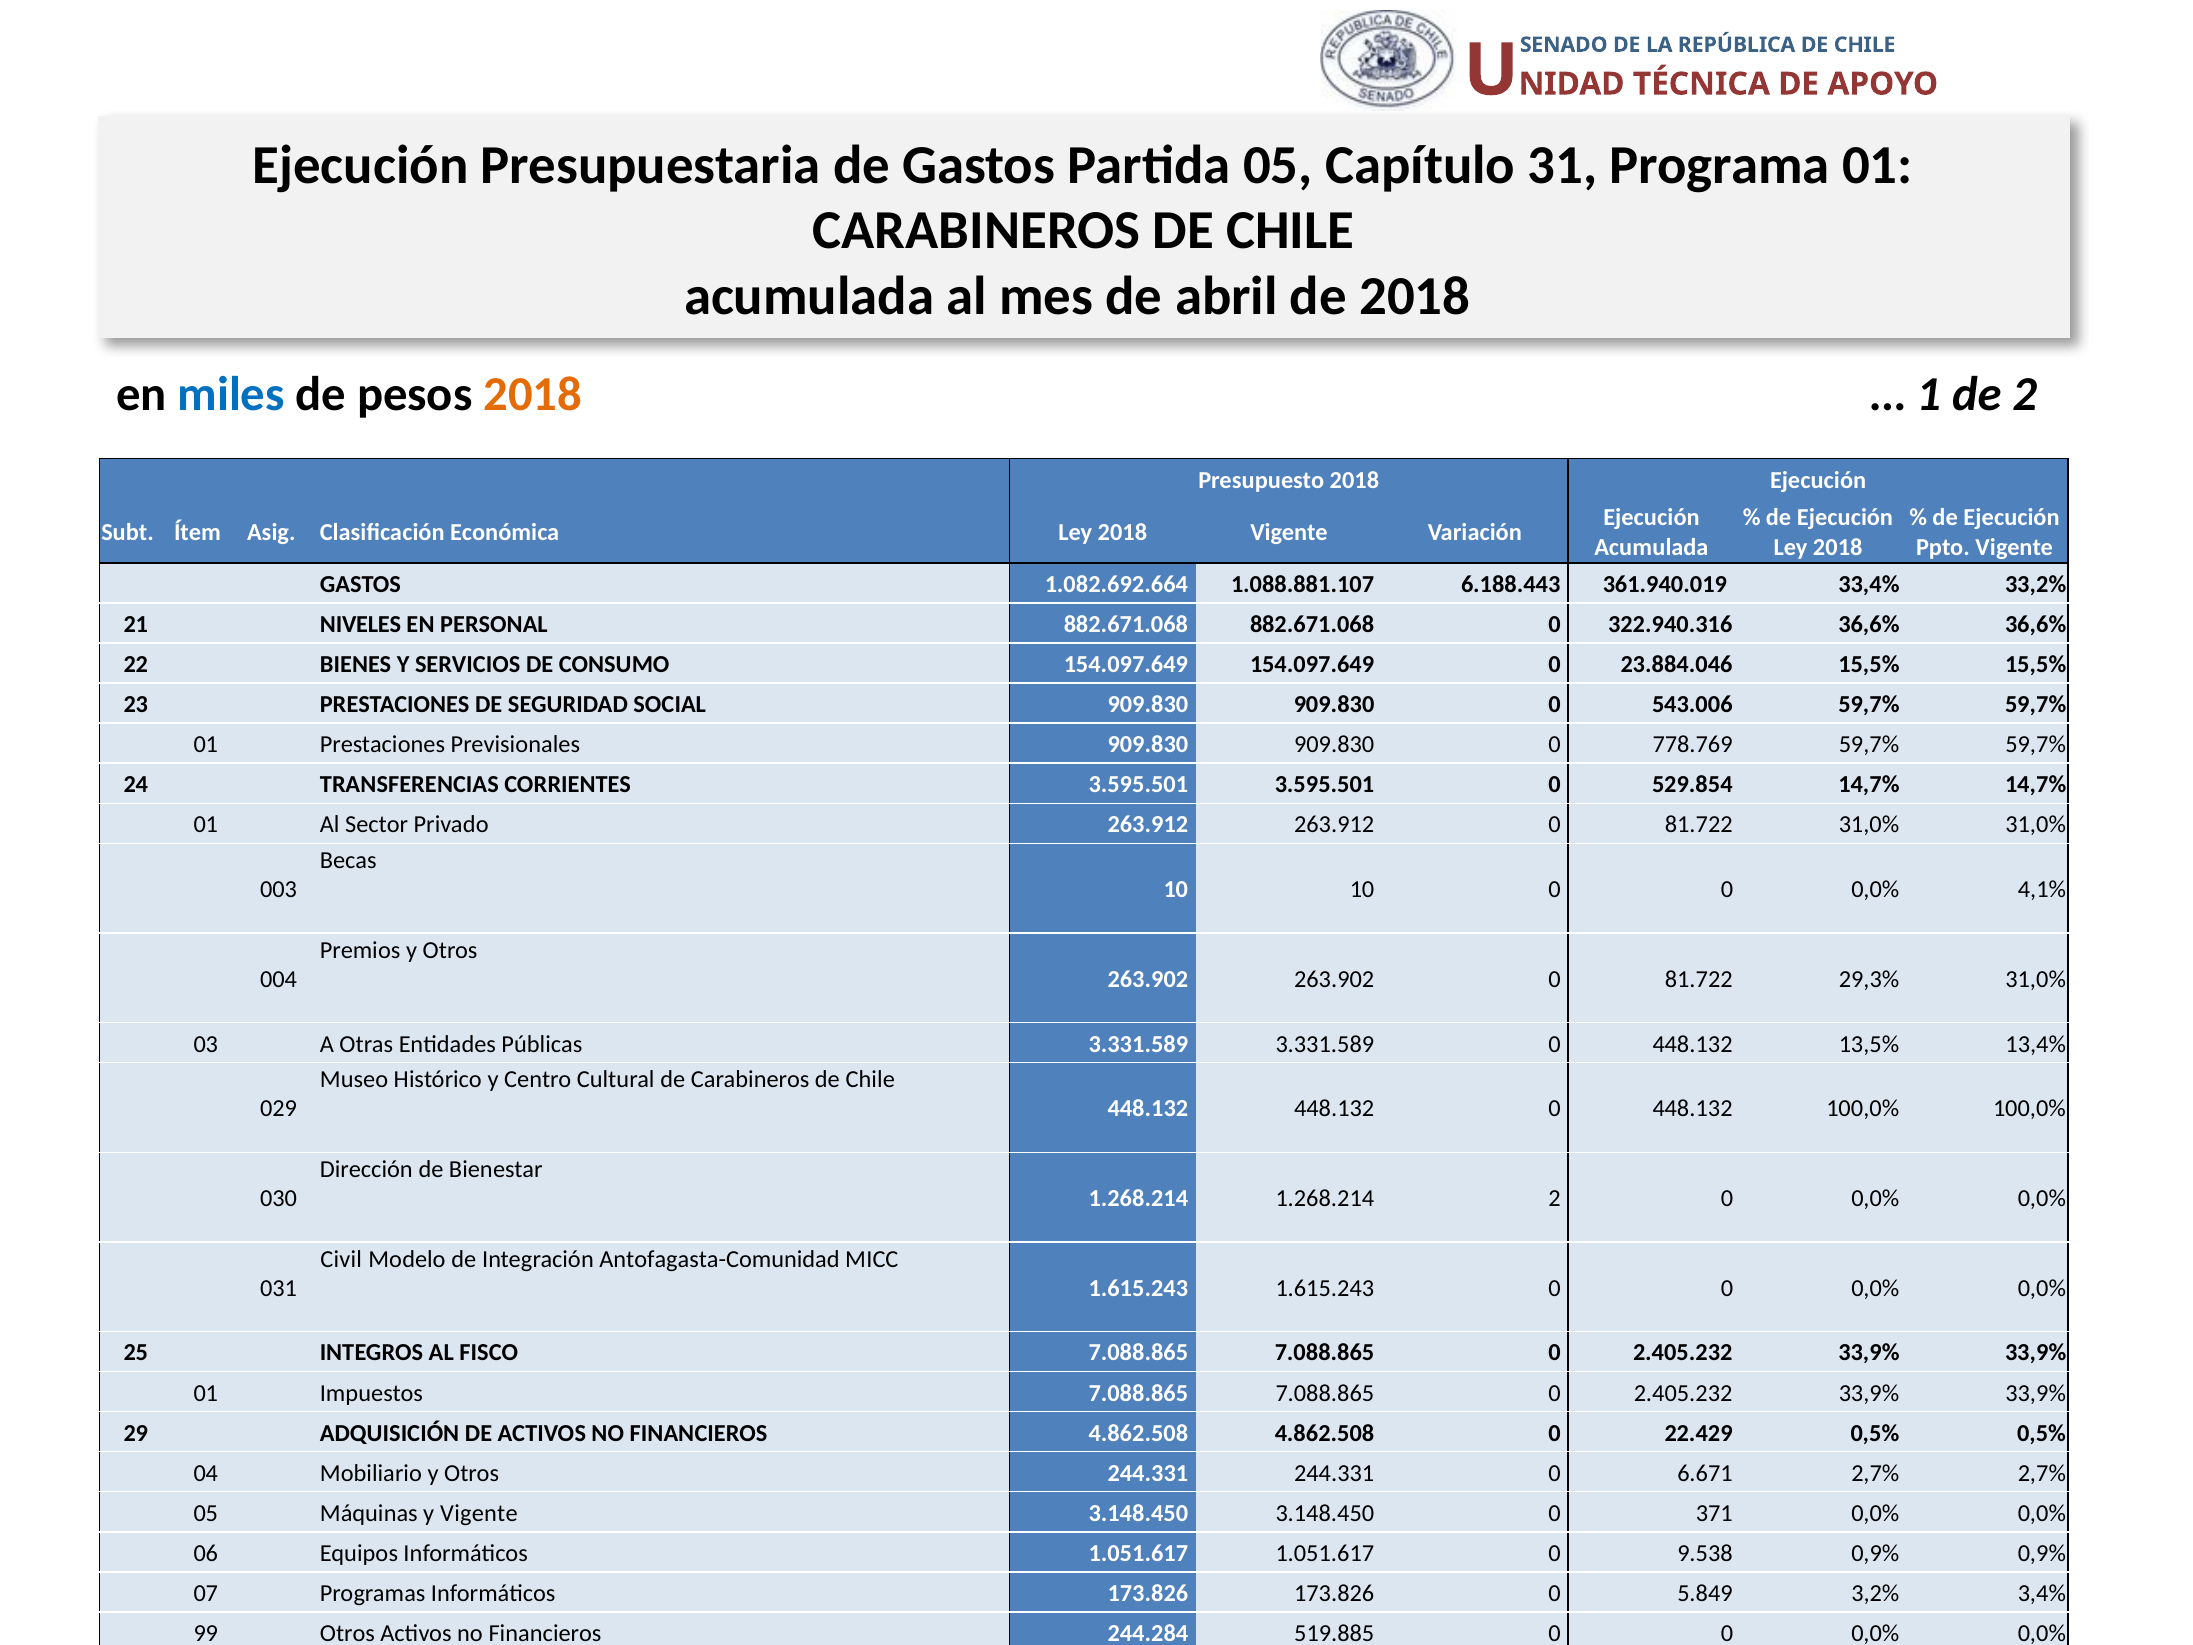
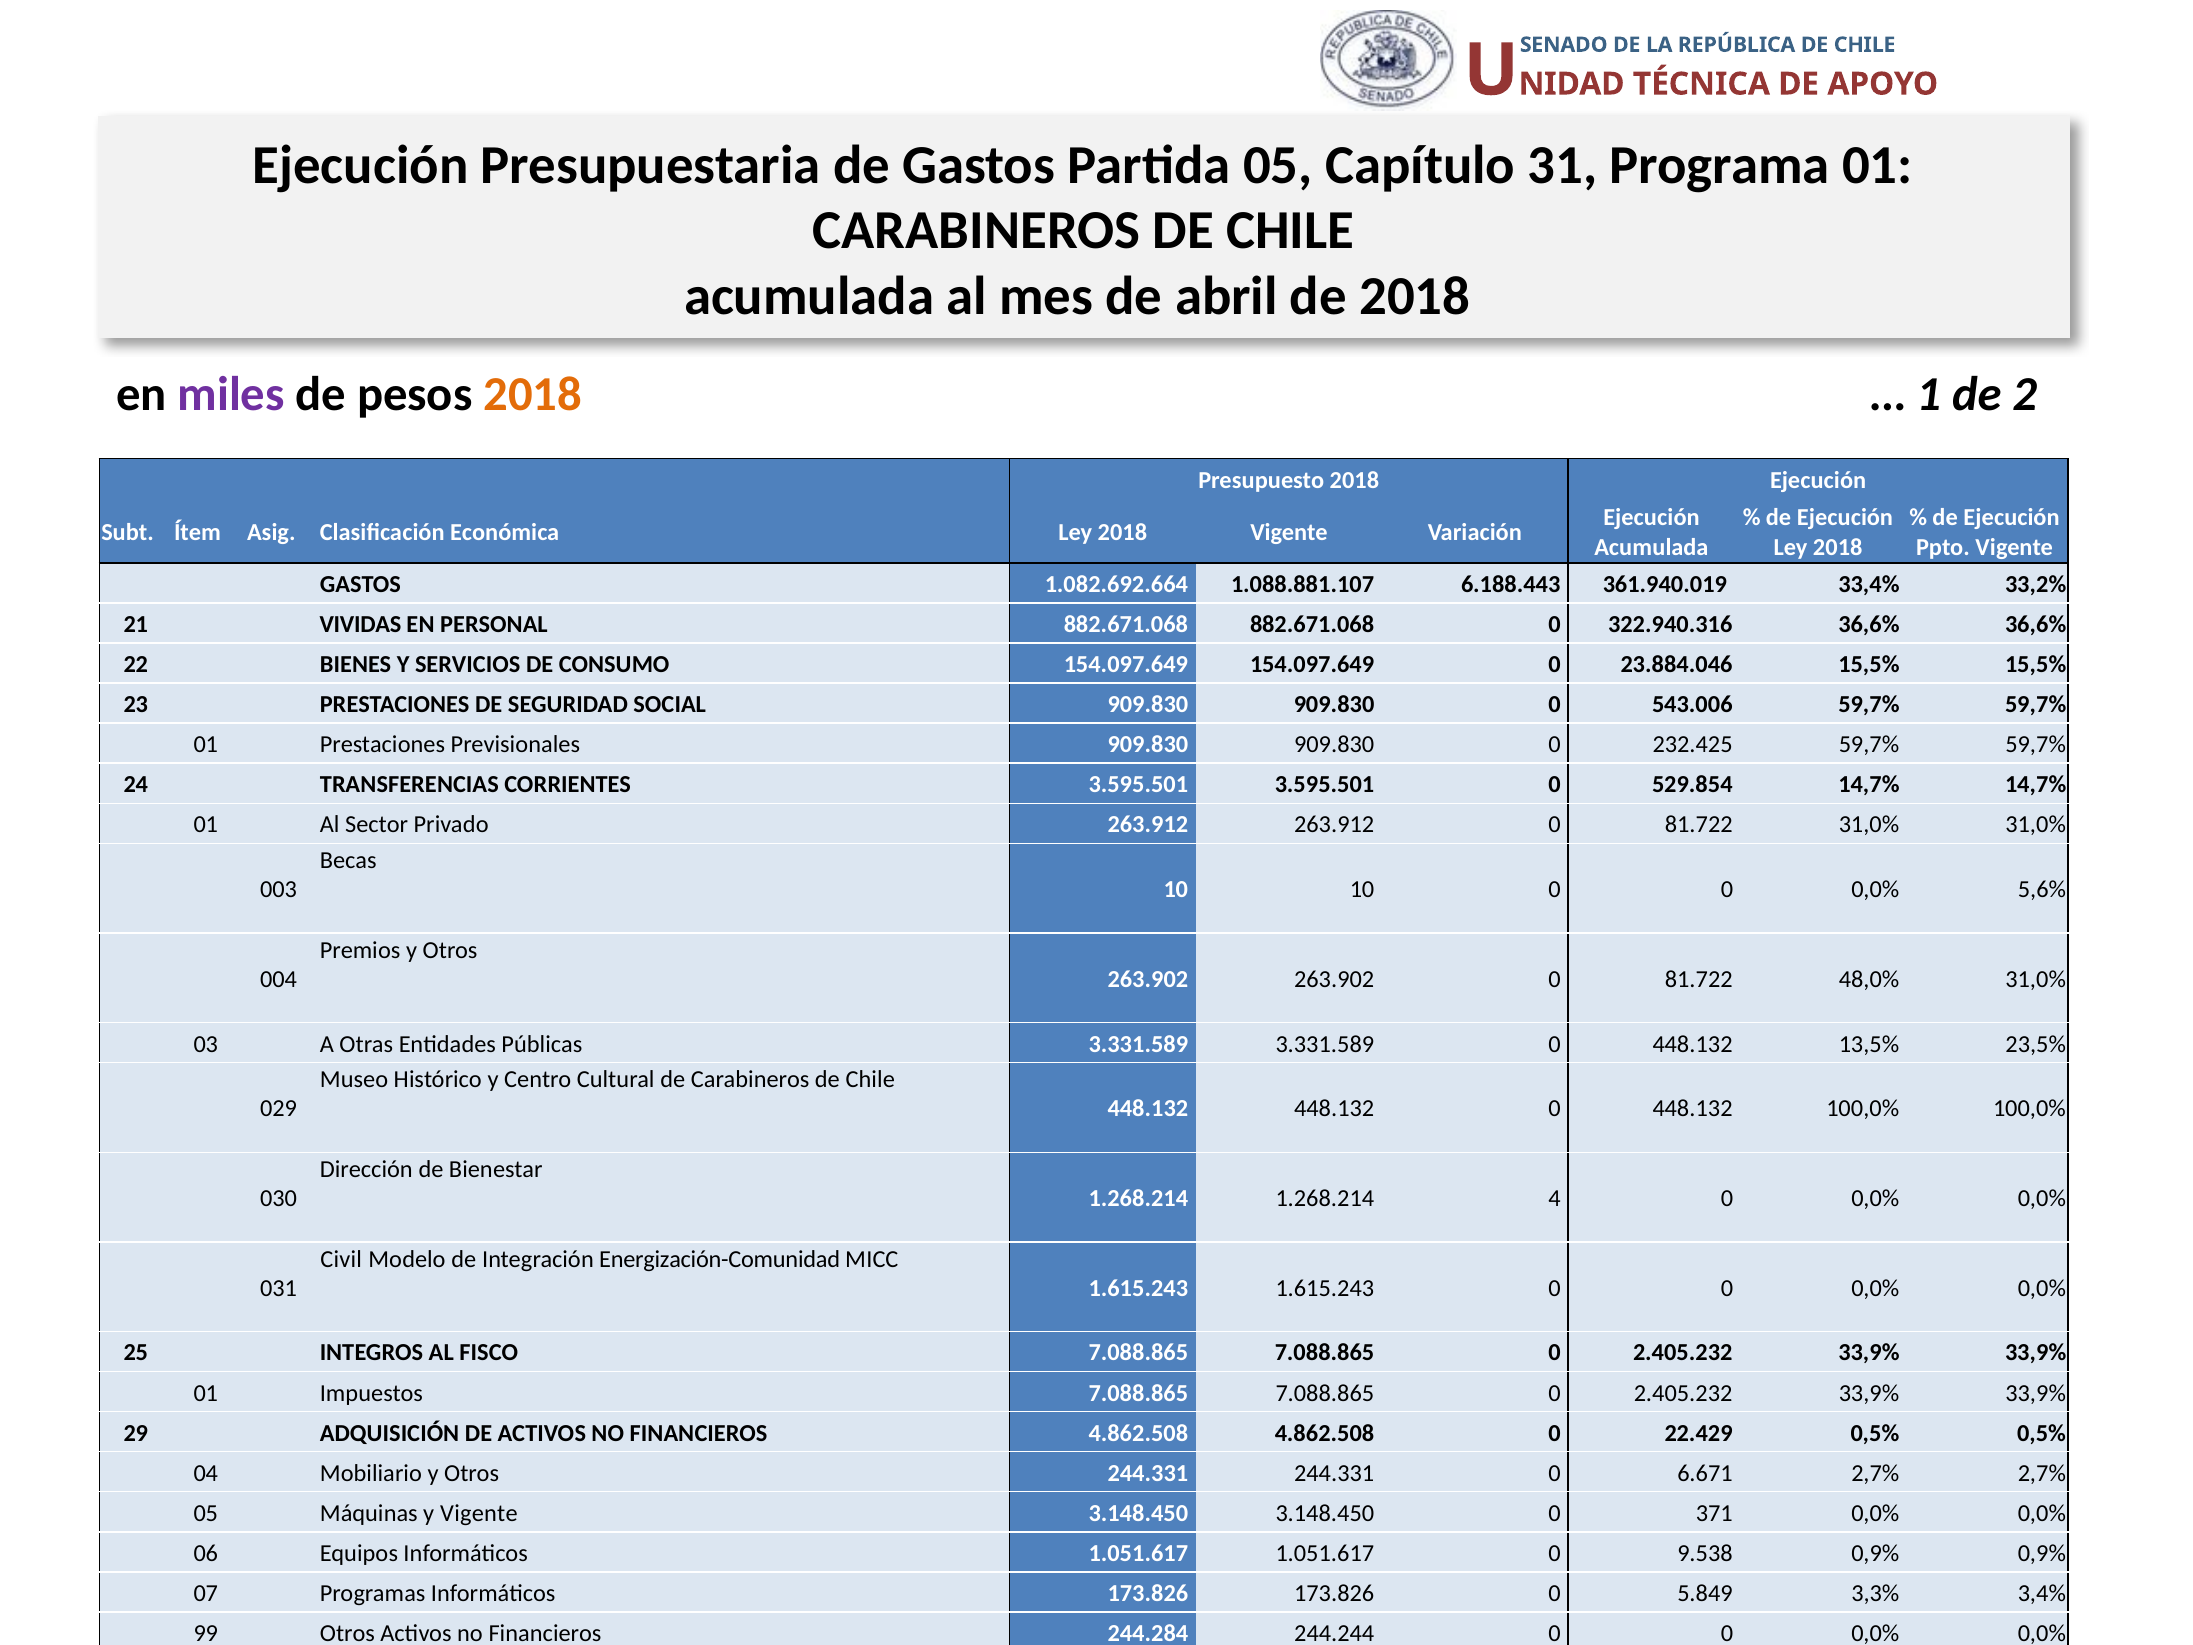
miles colour: blue -> purple (231, 394)
NIVELES: NIVELES -> VIVIDAS (361, 624)
778.769: 778.769 -> 232.425 (1693, 744)
4,1%: 4,1% -> 5,6% (2042, 889)
29,3%: 29,3% -> 48,0% (1869, 979)
13,4%: 13,4% -> 23,5% (2036, 1044)
1.268.214 2: 2 -> 4 (1555, 1198)
Antofagasta-Comunidad: Antofagasta-Comunidad -> Energización-Comunidad (720, 1259)
3,2%: 3,2% -> 3,3% (1875, 1593)
519.885: 519.885 -> 244.244 (1334, 1633)
